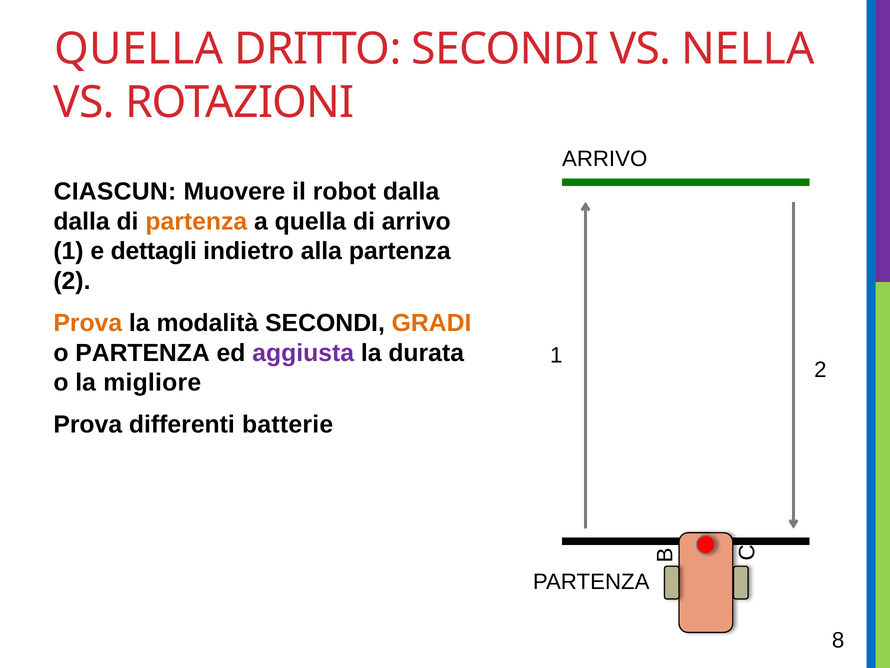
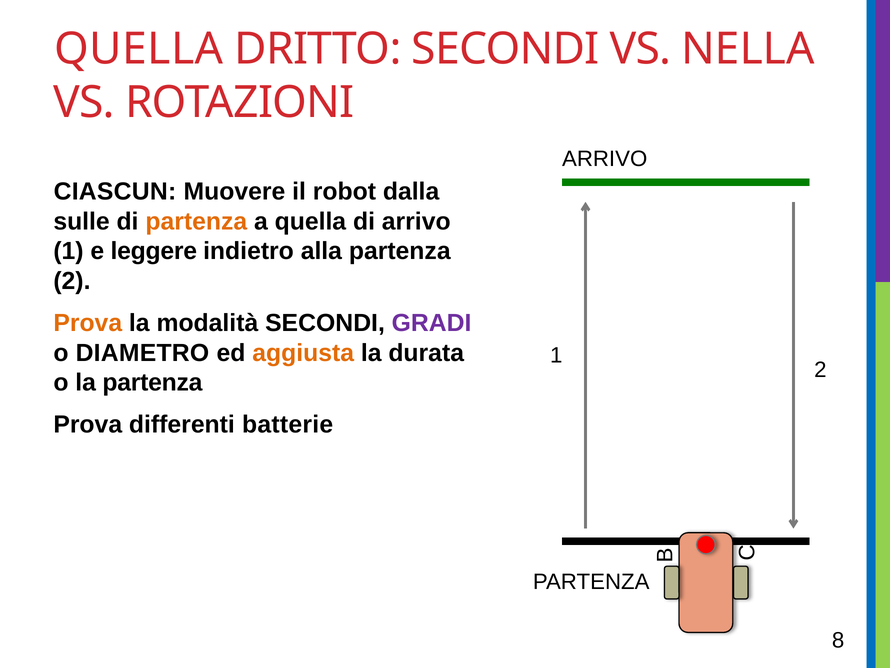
dalla: dalla -> sulle (82, 221)
dettagli: dettagli -> leggere (154, 251)
GRADI colour: orange -> purple (432, 323)
o PARTENZA: PARTENZA -> DIAMETRO (142, 353)
aggiusta colour: purple -> orange (303, 353)
la migliore: migliore -> partenza (152, 382)
